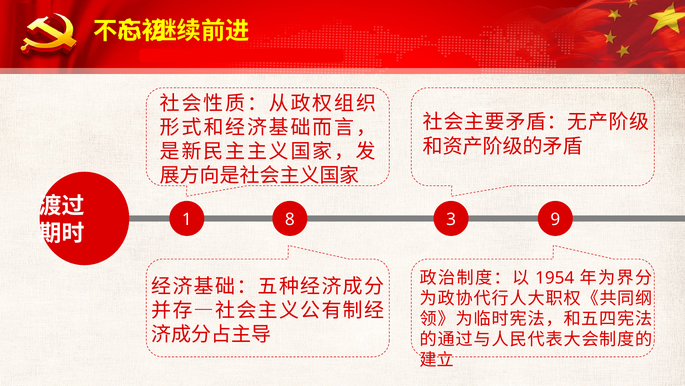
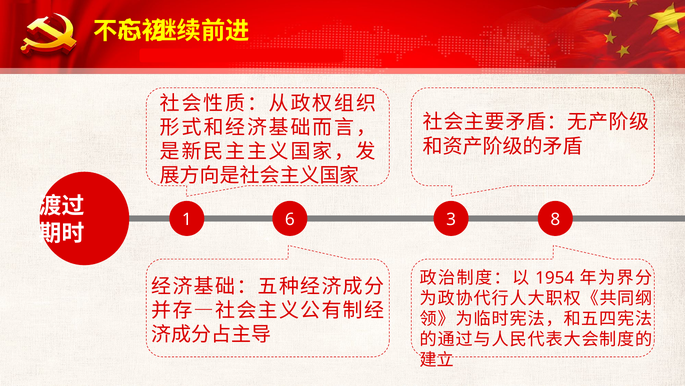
8: 8 -> 6 (290, 219)
9: 9 -> 8 (555, 219)
